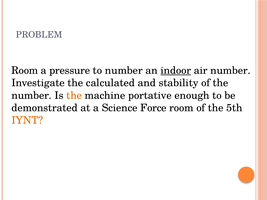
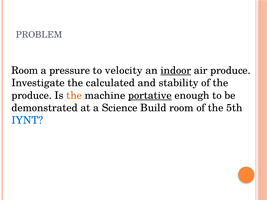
to number: number -> velocity (124, 71)
air number: number -> produce (230, 71)
number: number -> produce (32, 95)
portative underline: none -> present (150, 95)
Force: Force -> Build (153, 108)
IYNT colour: orange -> blue (27, 120)
